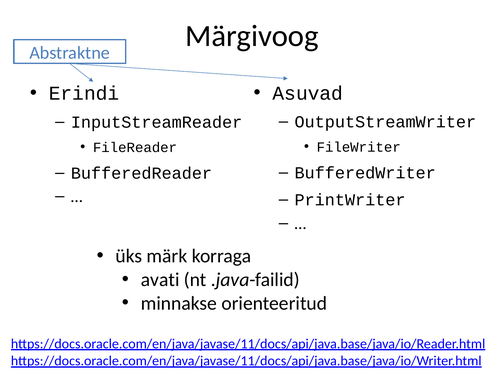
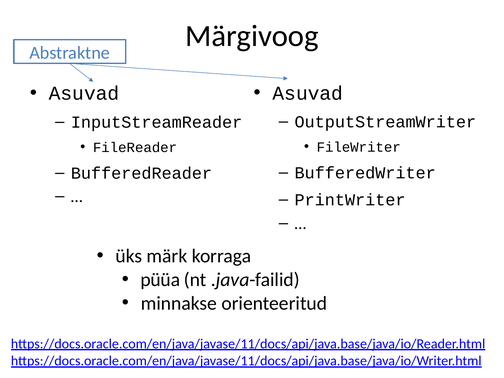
Erindi: Erindi -> Asuvad (84, 94)
avati: avati -> püüa (160, 280)
